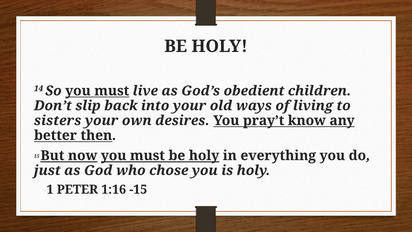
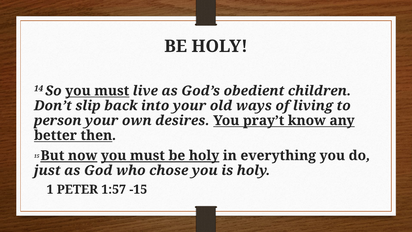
sisters: sisters -> person (58, 120)
1:16: 1:16 -> 1:57 (114, 189)
